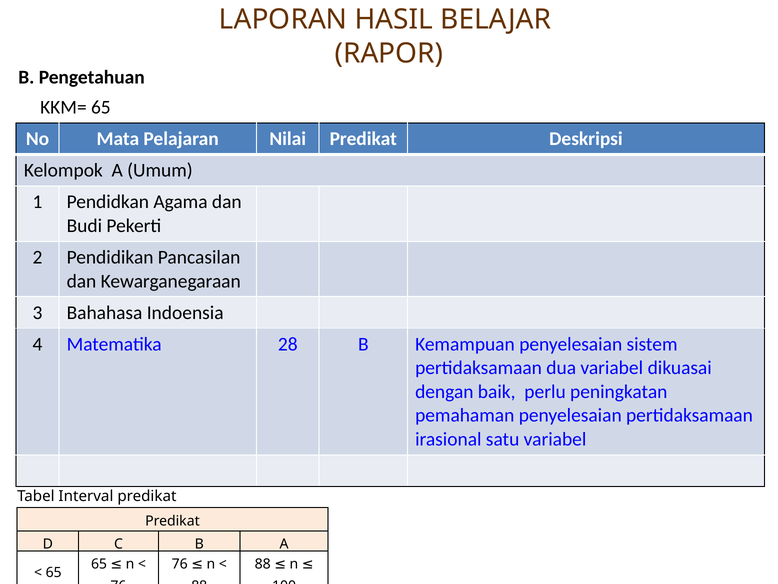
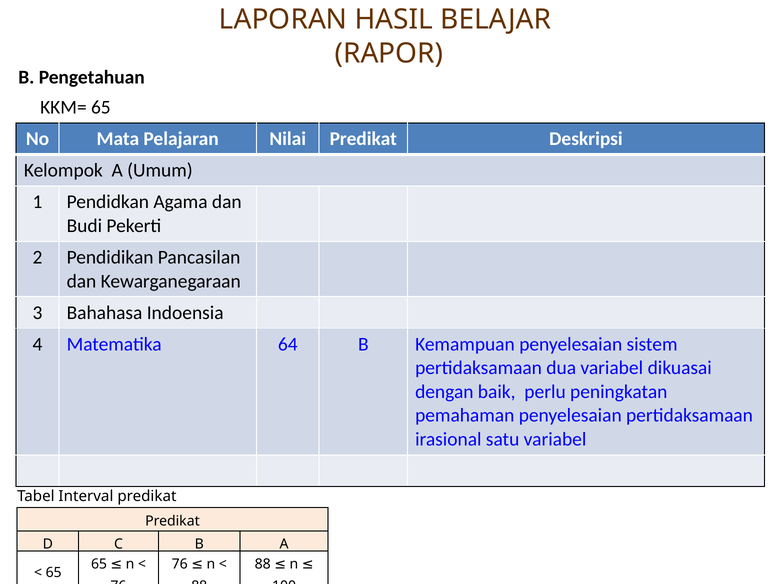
28: 28 -> 64 (288, 344)
